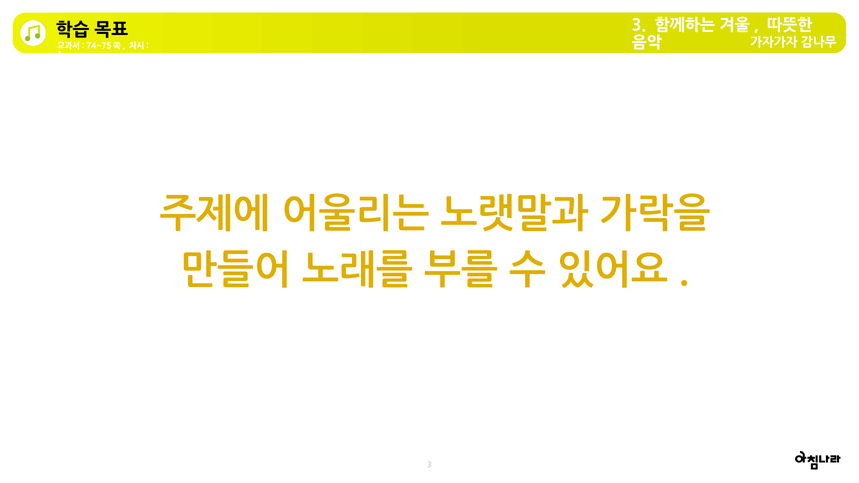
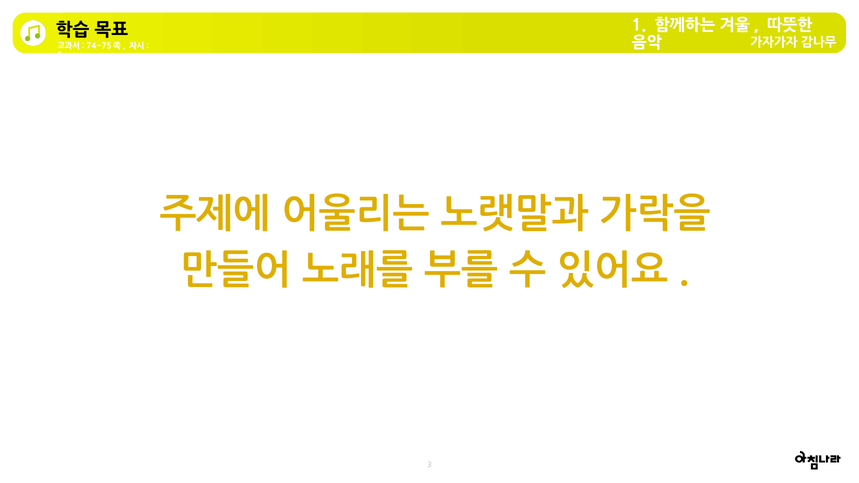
3: 3 -> 1 (639, 26)
